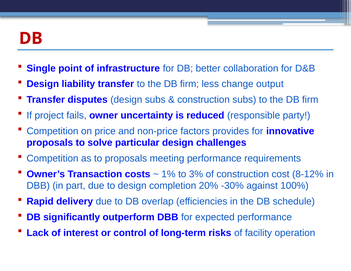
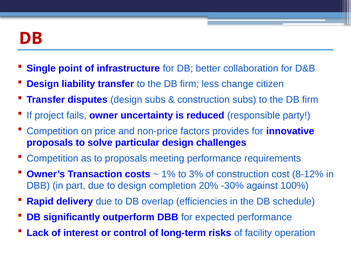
output: output -> citizen (270, 84)
